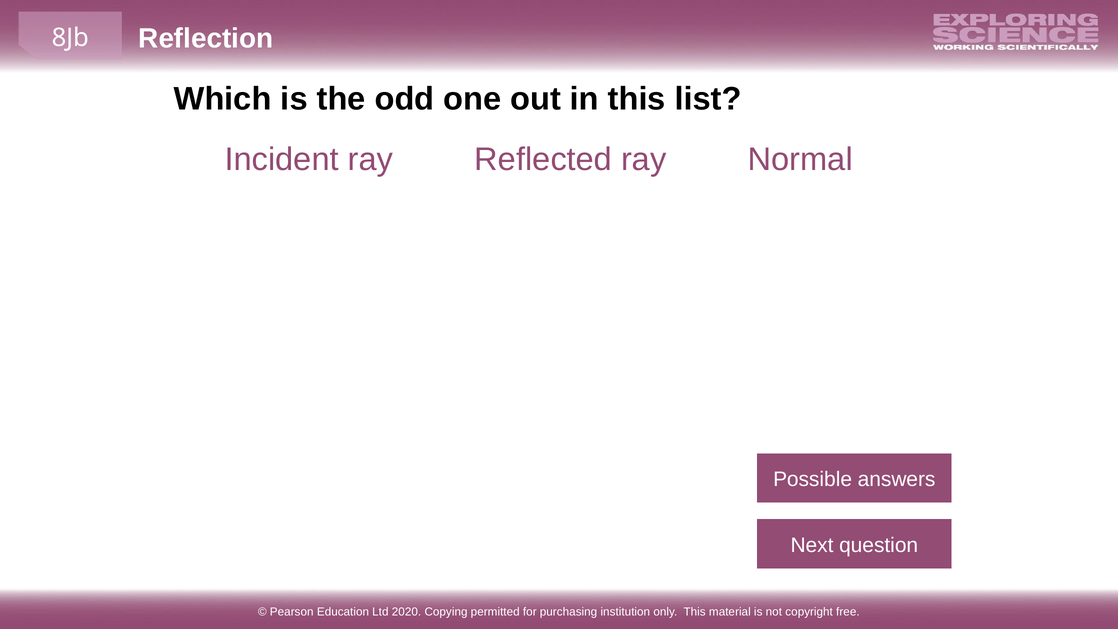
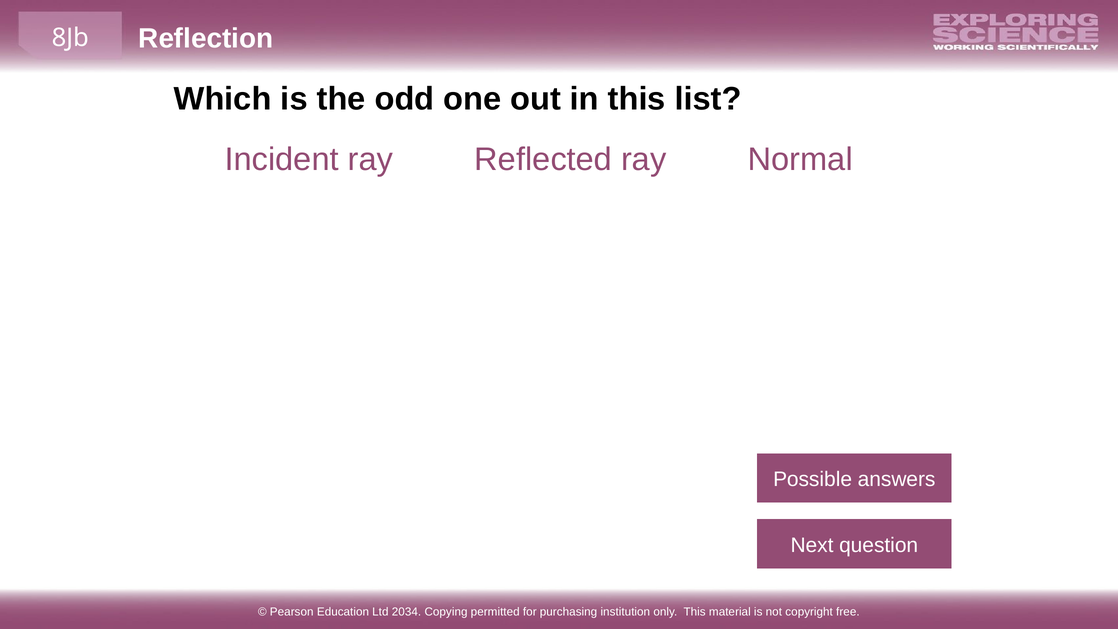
2020: 2020 -> 2034 (407, 612)
